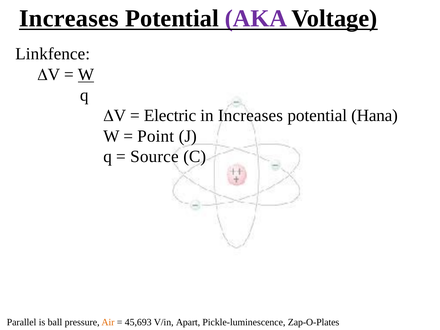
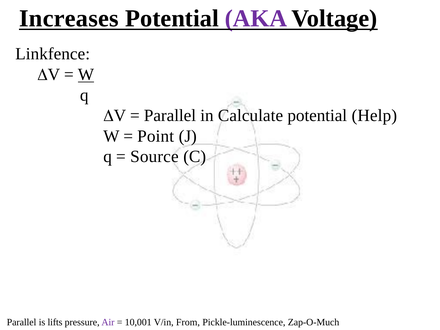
Electric: Electric -> Parallel (170, 116)
in Increases: Increases -> Calculate (250, 116)
Hana: Hana -> Help (374, 116)
ball: ball -> lifts (55, 322)
Air colour: orange -> purple (108, 322)
45,693: 45,693 -> 10,001 (138, 322)
Apart: Apart -> From (188, 322)
Zap-O-Plates: Zap-O-Plates -> Zap-O-Much (314, 322)
